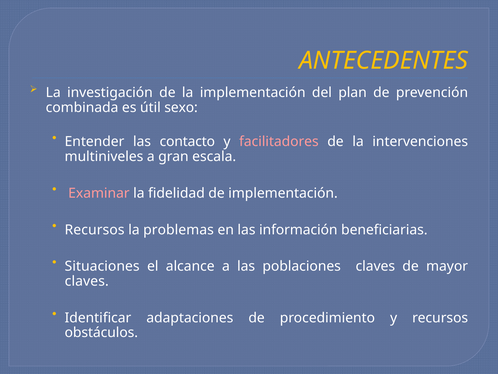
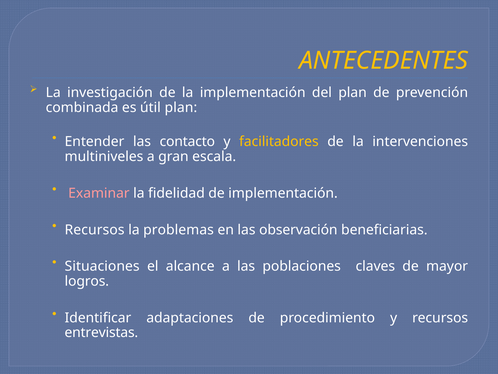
útil sexo: sexo -> plan (181, 108)
facilitadores colour: pink -> yellow (279, 142)
información: información -> observación (298, 229)
claves: claves -> logros (87, 281)
obstáculos: obstáculos -> entrevistas (101, 332)
